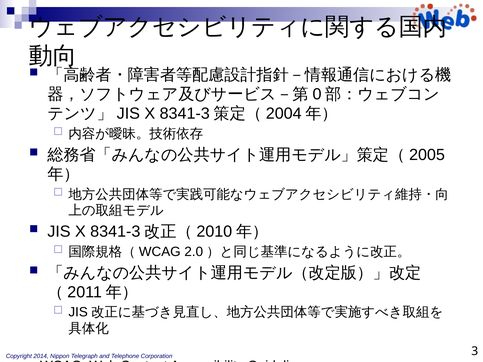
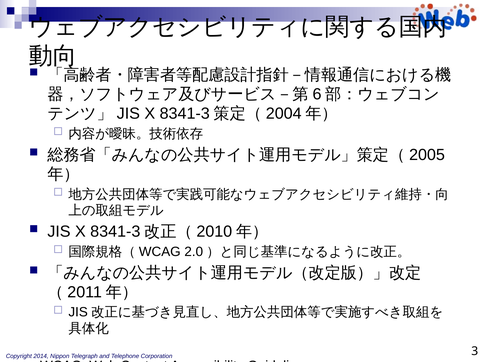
0: 0 -> 6 (317, 94)
